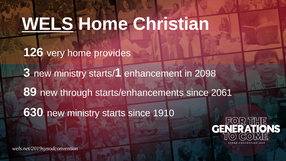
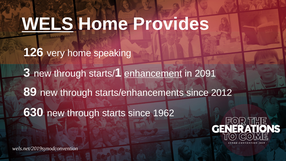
Christian: Christian -> Provides (171, 24)
provides: provides -> speaking (112, 53)
3 new ministry: ministry -> through (70, 73)
enhancement underline: none -> present (153, 73)
2098: 2098 -> 2091 (205, 73)
2061: 2061 -> 2012 (222, 93)
630 new ministry: ministry -> through (83, 113)
1910: 1910 -> 1962 (164, 113)
